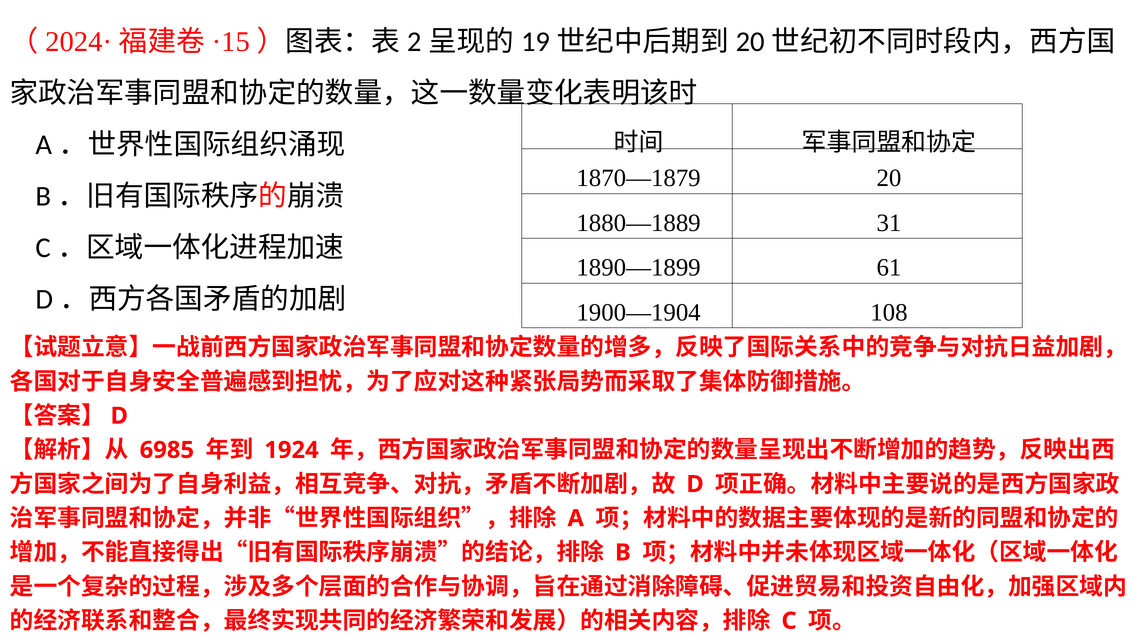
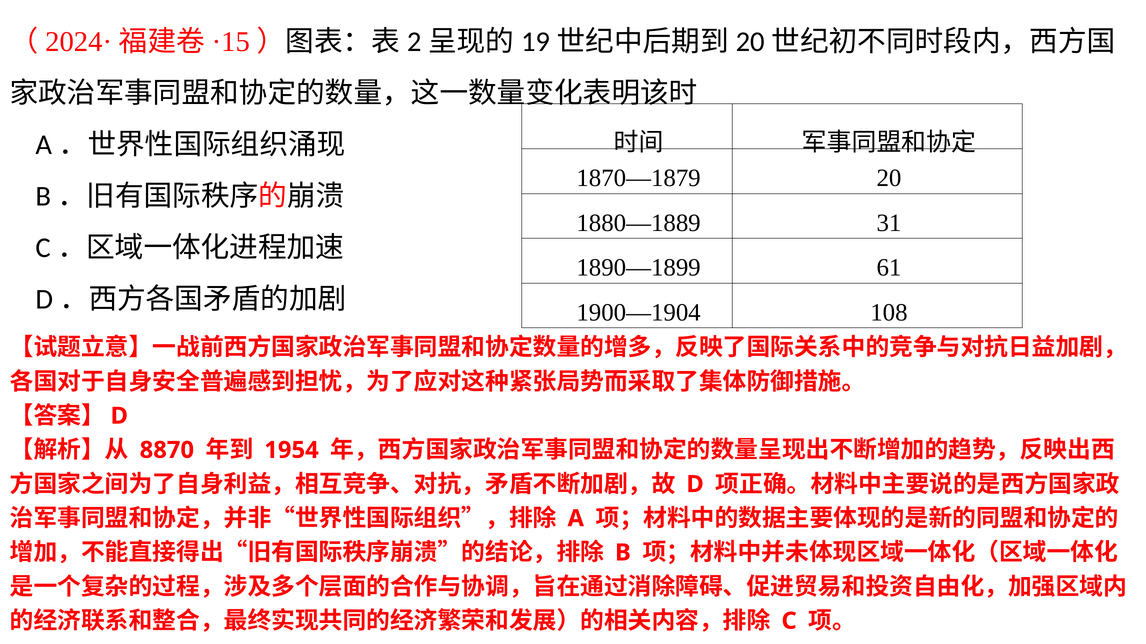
6985: 6985 -> 8870 (167, 450)
1924: 1924 -> 1954 (291, 450)
